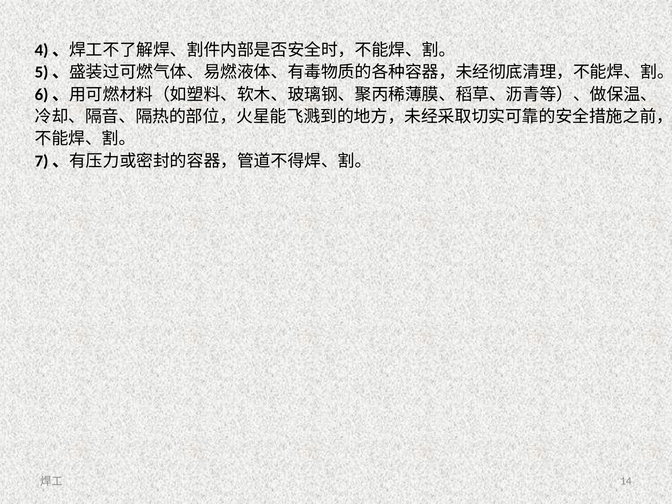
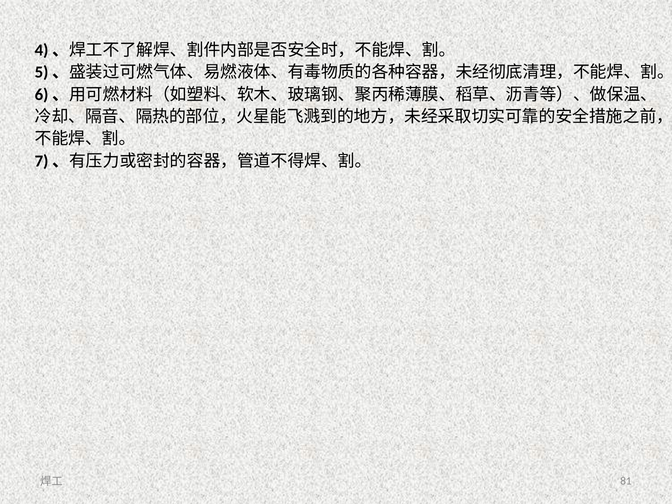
14: 14 -> 81 (626, 481)
